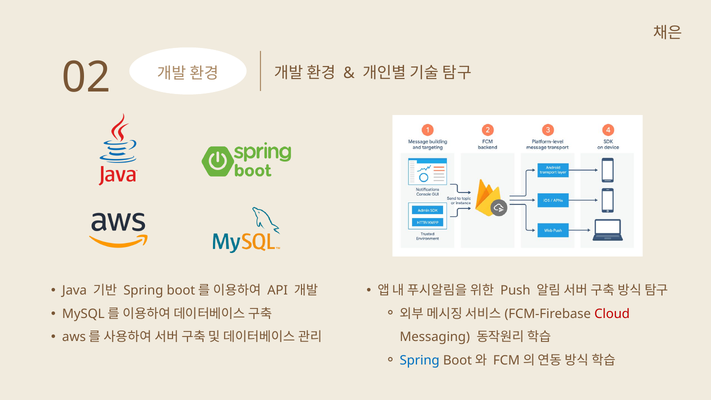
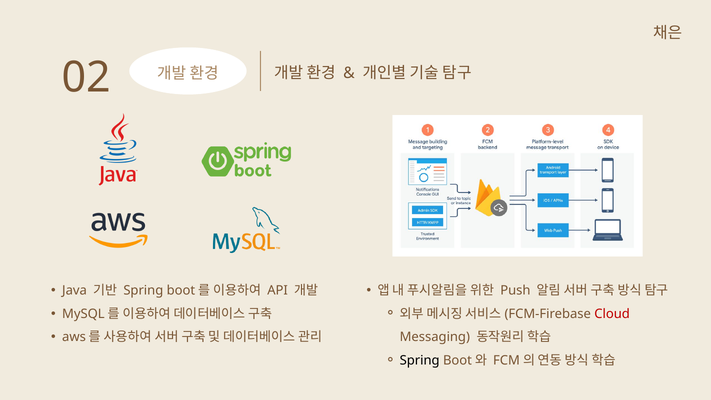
Spring colour: blue -> black (420, 360)
